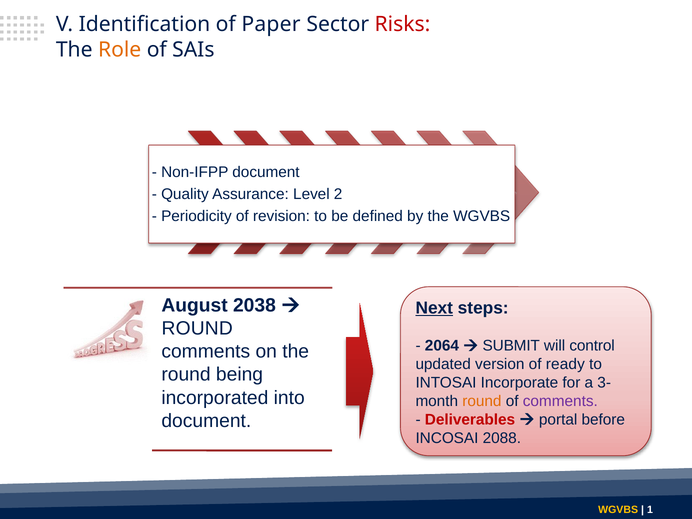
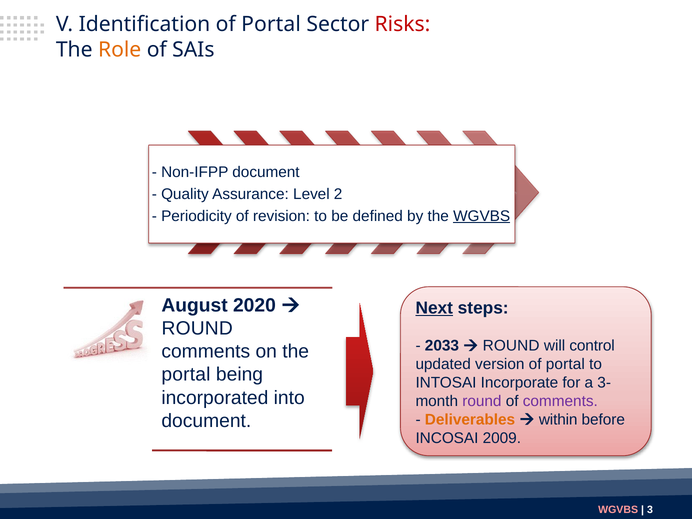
Identification of Paper: Paper -> Portal (271, 25)
WGVBS underline: none -> present (482, 216)
2038: 2038 -> 2020 (254, 305)
2064: 2064 -> 2033 (442, 346)
SUBMIT: SUBMIT -> ROUND (511, 346)
version of ready: ready -> portal (565, 364)
round: round -> portal (186, 375)
round colour: orange -> purple (482, 401)
Deliverables colour: red -> orange (470, 420)
portal: portal -> within (558, 420)
2088: 2088 -> 2009 (502, 438)
WGVBS colour: yellow -> pink (618, 510)
1: 1 -> 3 (650, 510)
